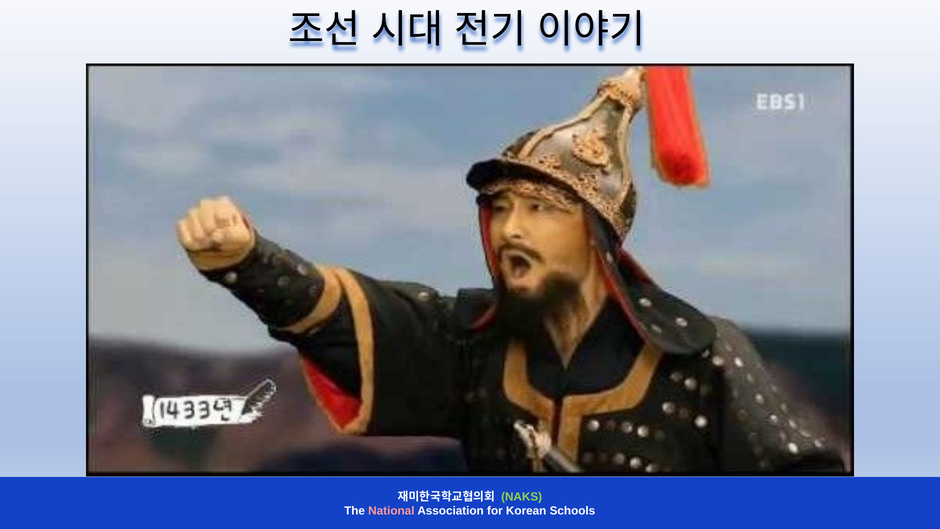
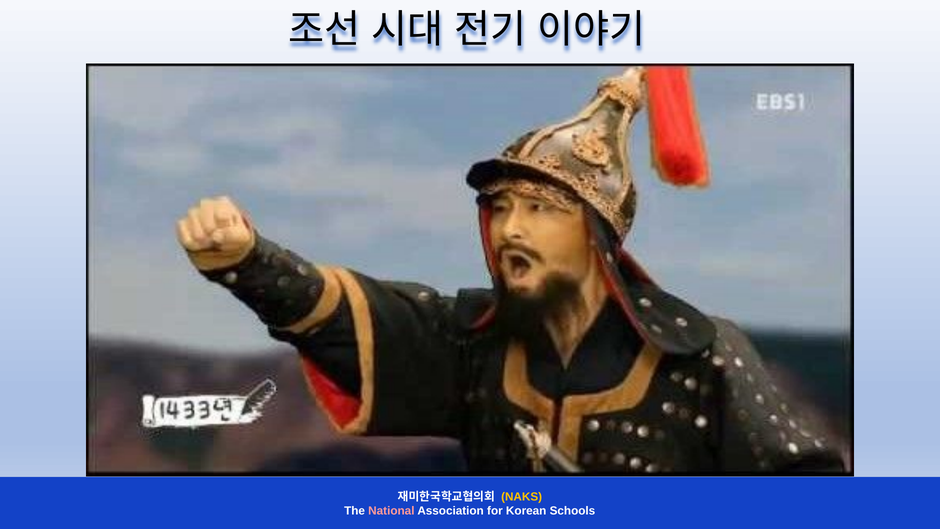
NAKS colour: light green -> yellow (522, 496)
